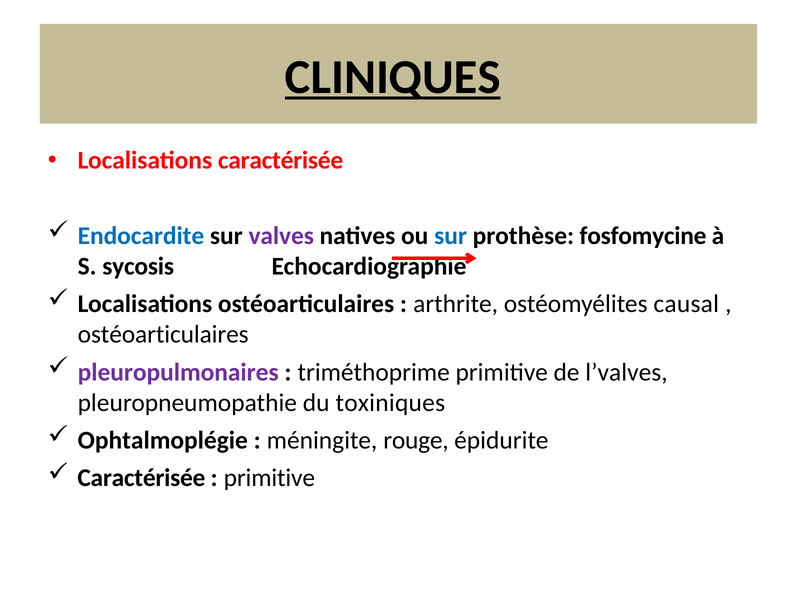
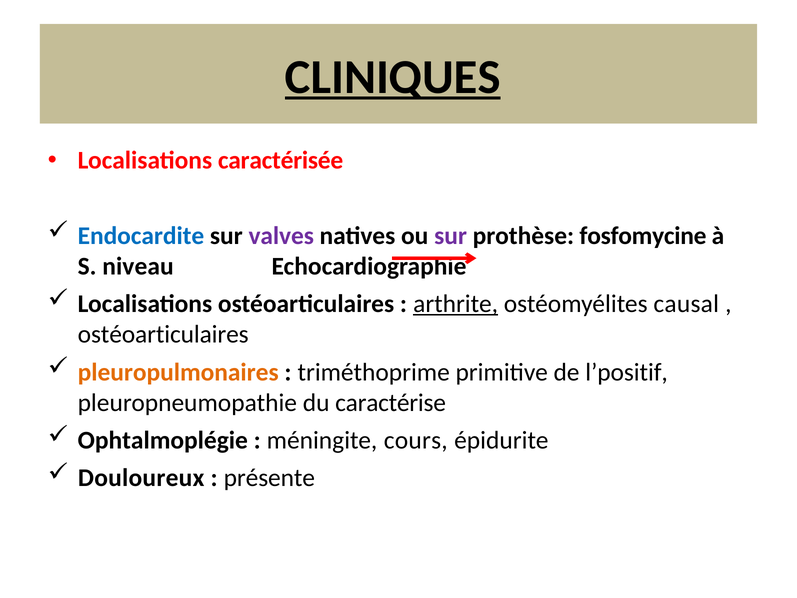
sur colour: blue -> purple (451, 236)
sycosis: sycosis -> niveau (138, 266)
arthrite underline: none -> present (456, 304)
pleuropulmonaires colour: purple -> orange (178, 372)
l’valves: l’valves -> l’positif (627, 372)
toxiniques: toxiniques -> caractérise (391, 403)
rouge: rouge -> cours (416, 440)
Caractérisée: Caractérisée -> Douloureux (141, 478)
primitive: primitive -> présente (269, 478)
